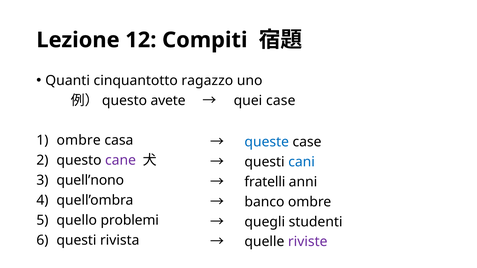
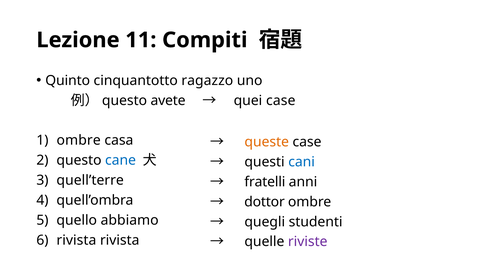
12: 12 -> 11 (141, 40)
Quanti: Quanti -> Quinto (68, 81)
queste colour: blue -> orange (267, 142)
cane colour: purple -> blue (121, 160)
quell’nono: quell’nono -> quell’terre (90, 180)
banco: banco -> dottor (265, 202)
problemi: problemi -> abbiamo (130, 220)
questi: questi -> rivista (76, 240)
